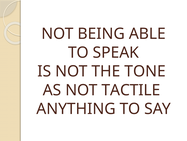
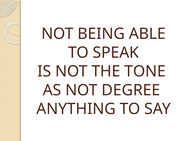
TACTILE: TACTILE -> DEGREE (131, 90)
